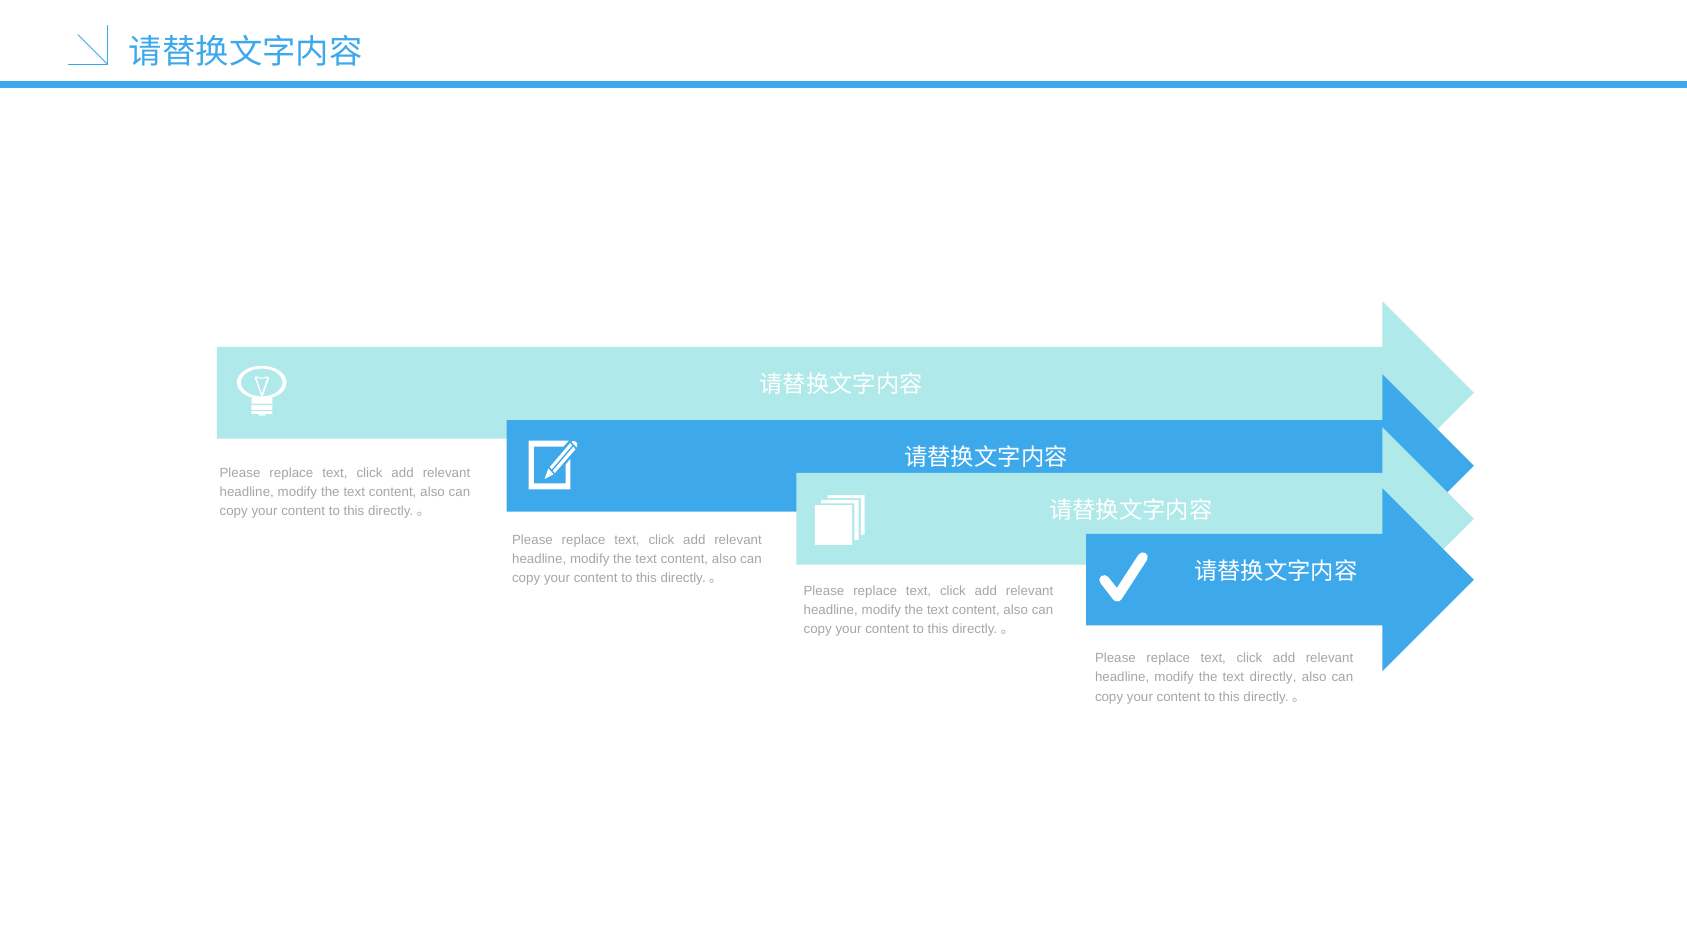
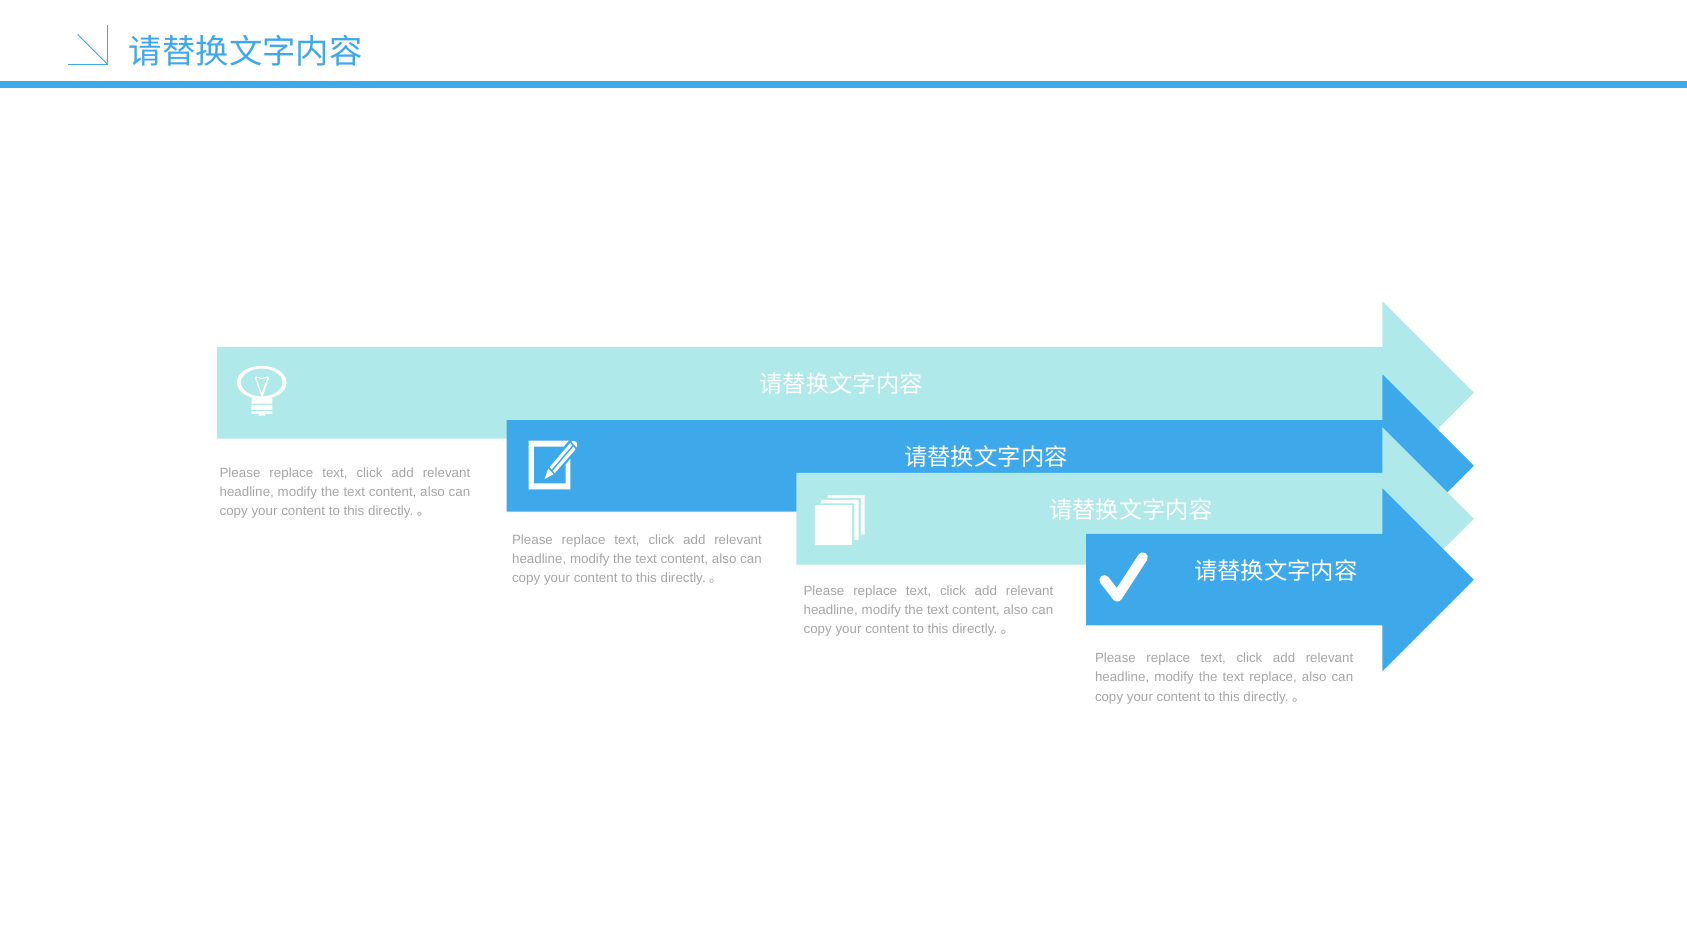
text directly: directly -> replace (1273, 677)
